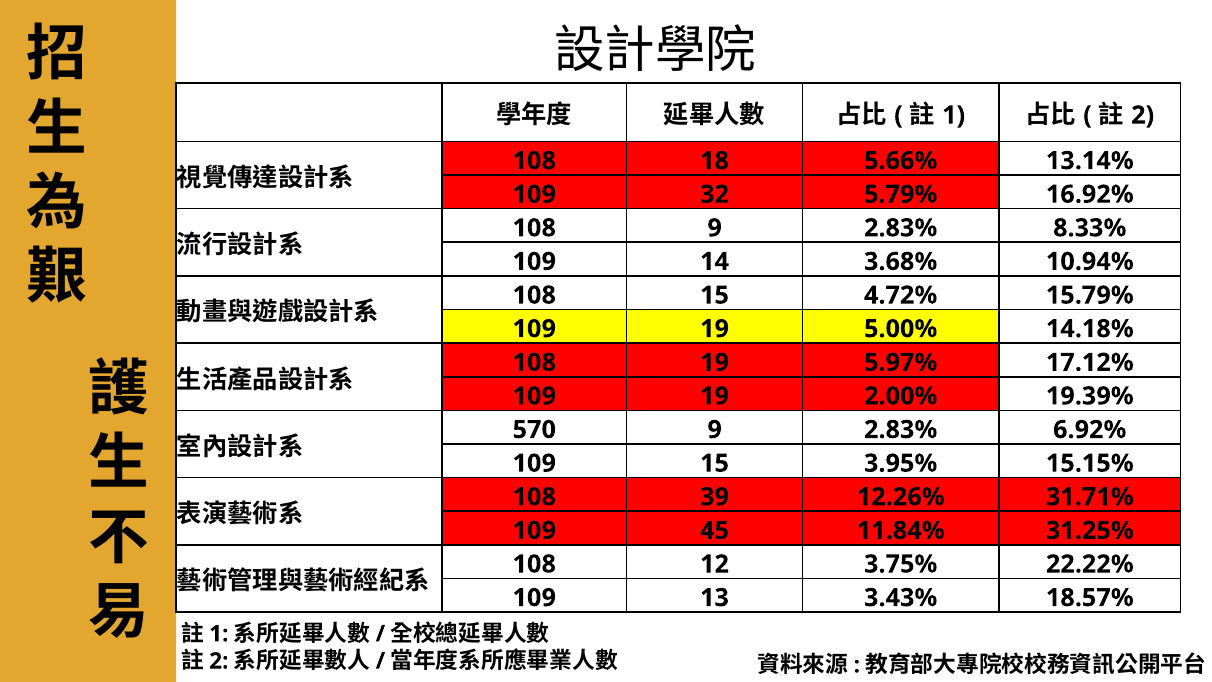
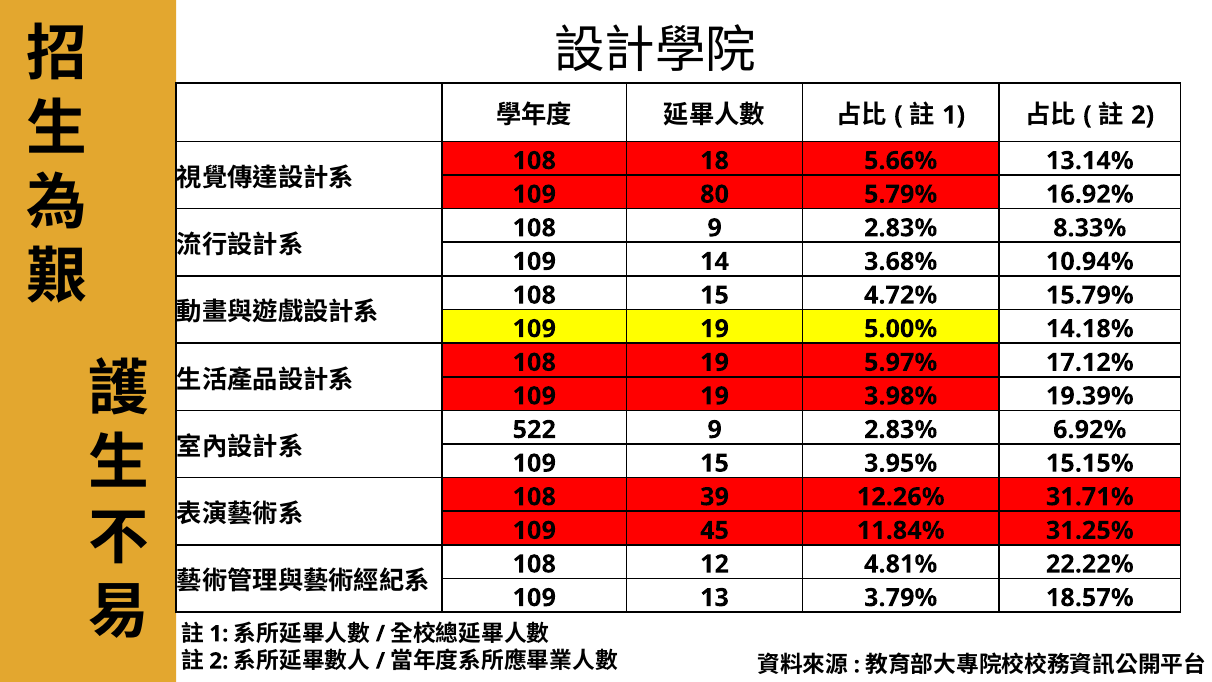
32: 32 -> 80 (715, 194)
2.00%: 2.00% -> 3.98% (901, 396)
570: 570 -> 522 (534, 430)
3.75%: 3.75% -> 4.81% (901, 564)
3.43%: 3.43% -> 3.79% (901, 598)
